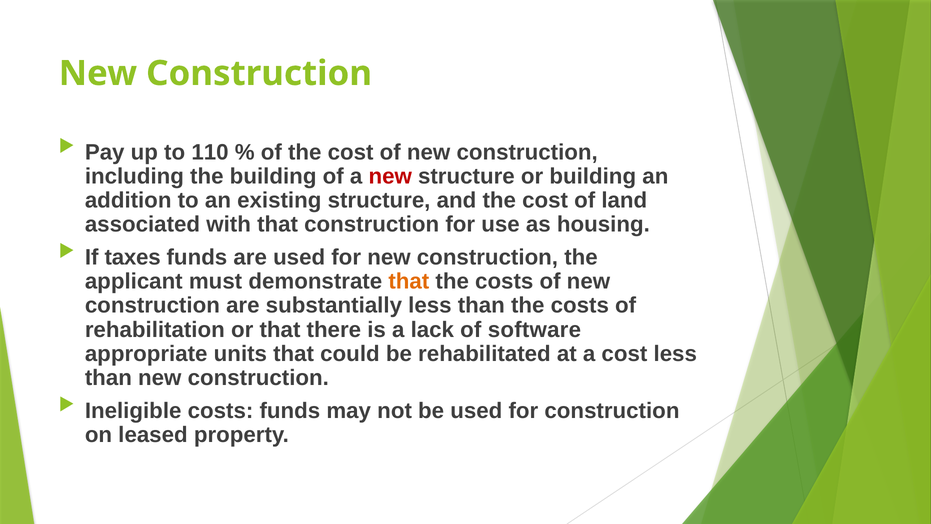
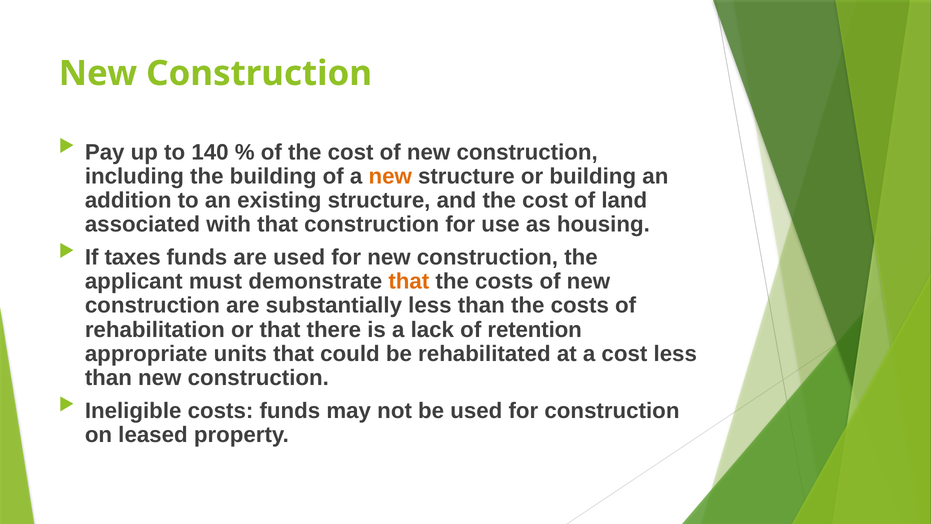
110: 110 -> 140 (210, 152)
new colour: red -> orange (390, 176)
software: software -> retention (535, 329)
